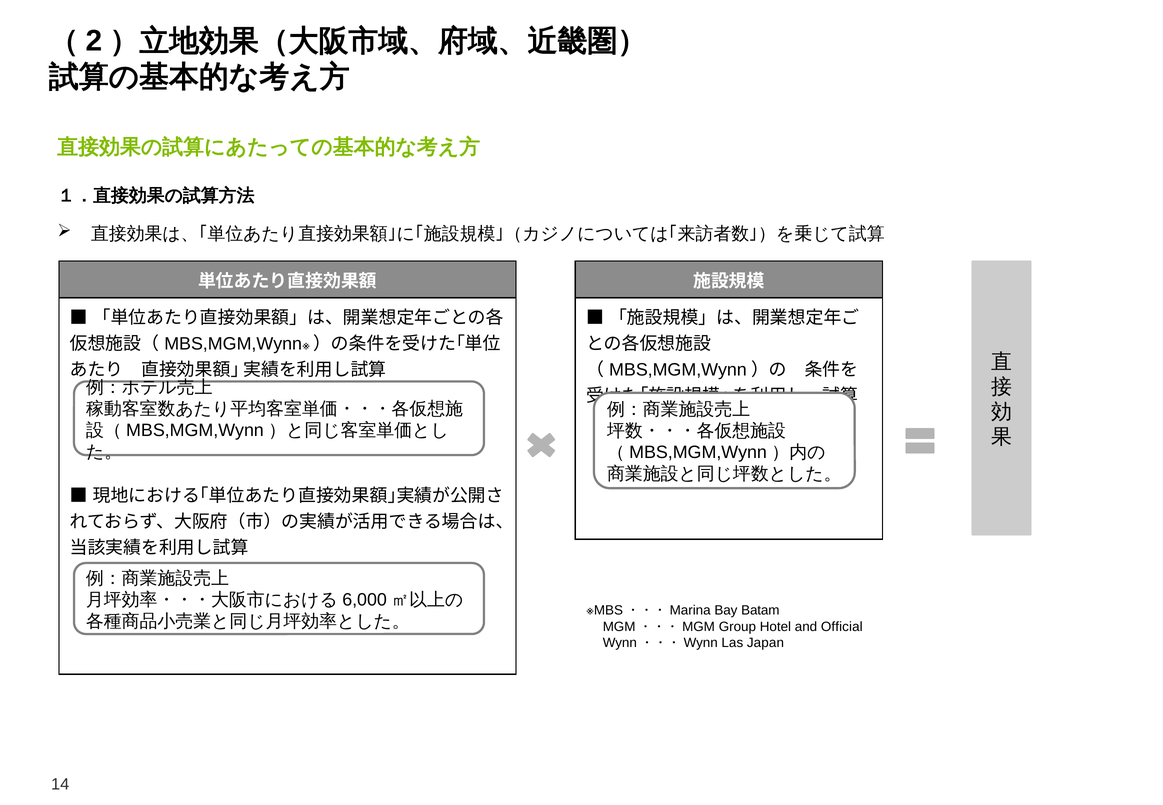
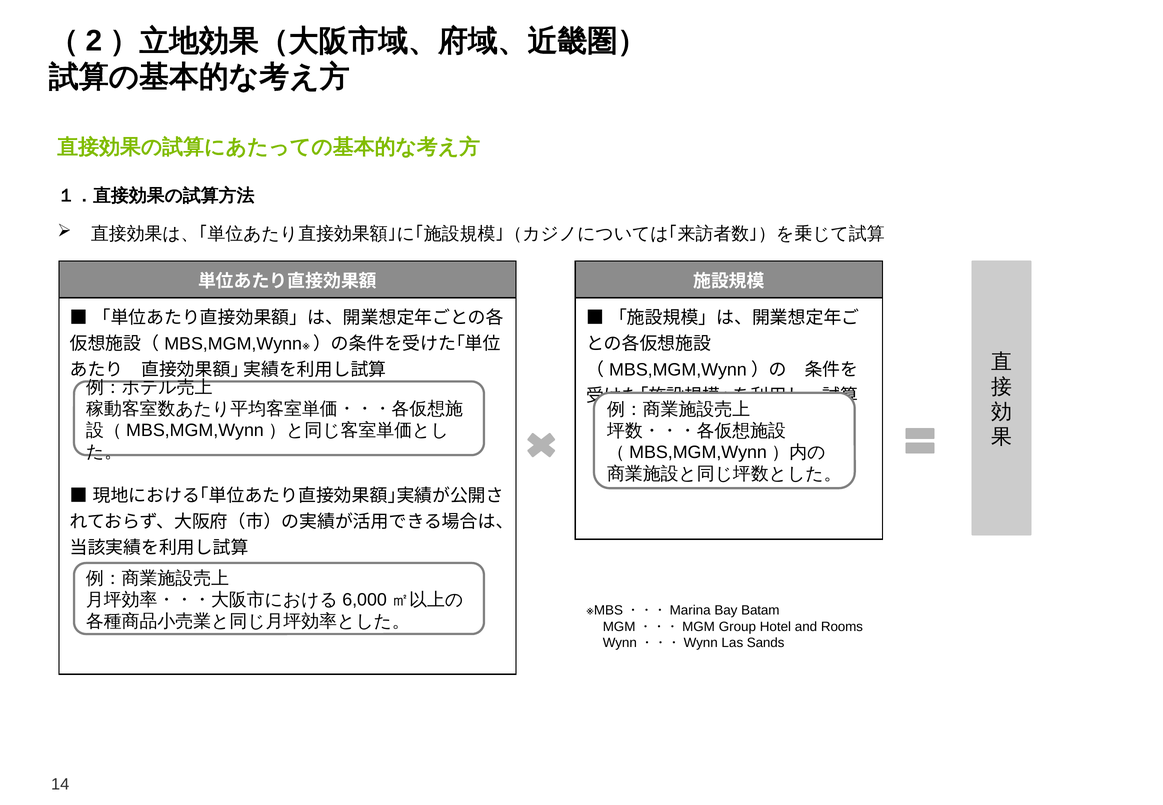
Official: Official -> Rooms (842, 627)
Japan: Japan -> Sands (766, 643)
